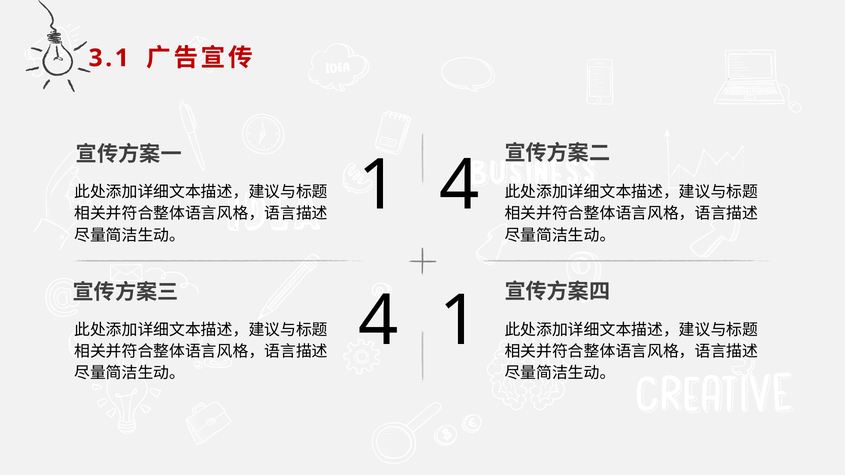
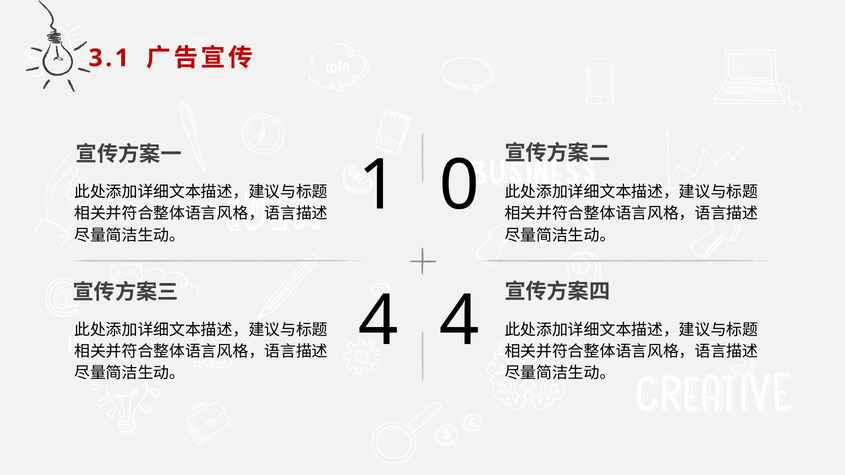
1 4: 4 -> 0 (459, 186)
4 1: 1 -> 4 (459, 321)
